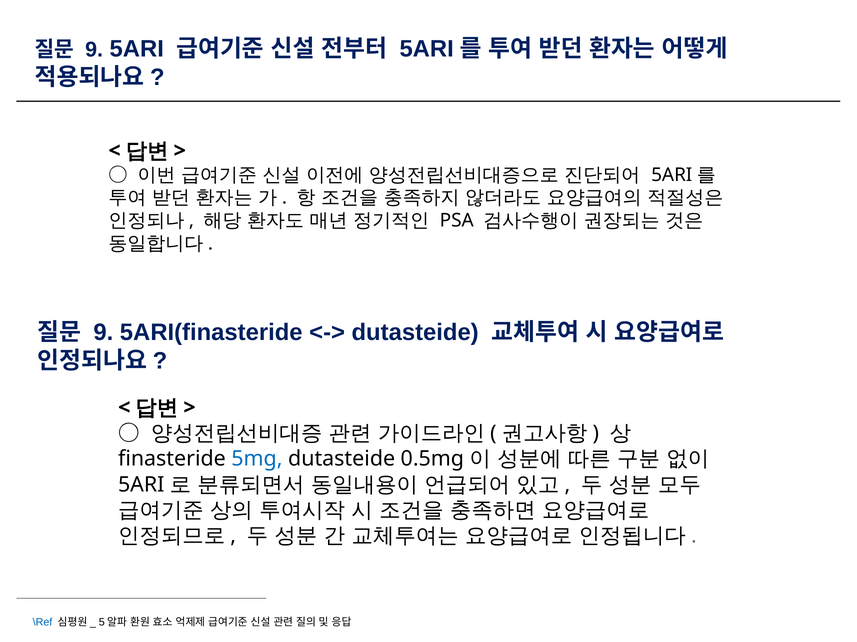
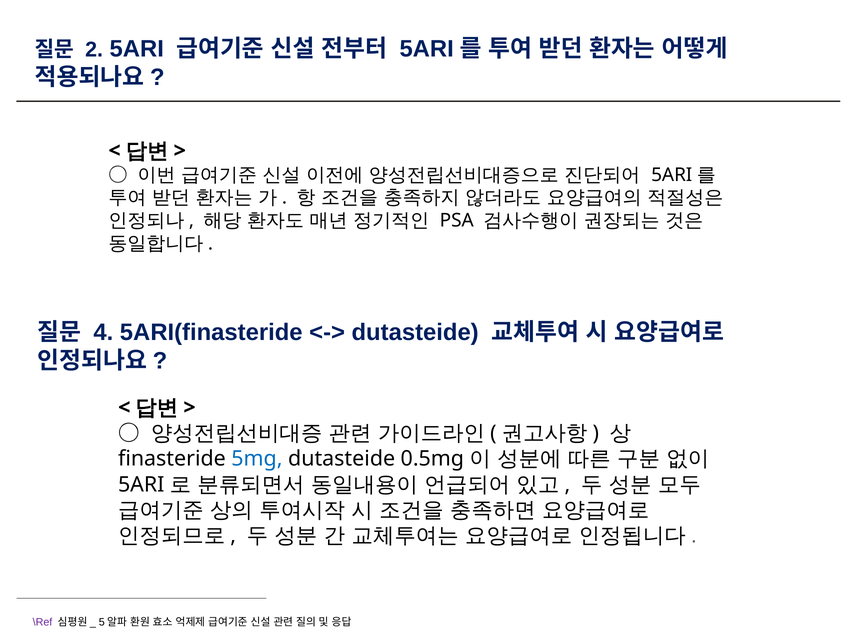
9: 9 -> 2 (94, 50)
9: 9 -> 4 (103, 333)
\Ref colour: blue -> purple (43, 623)
